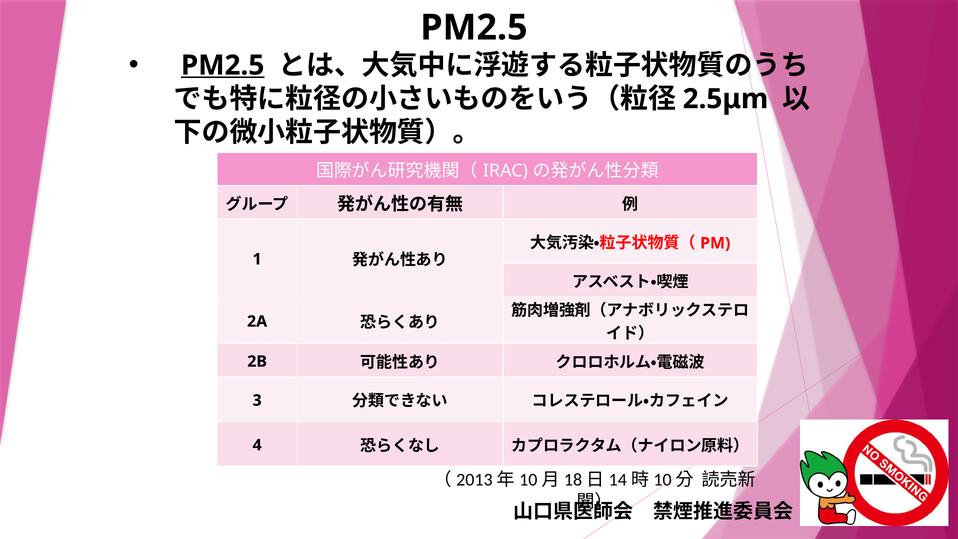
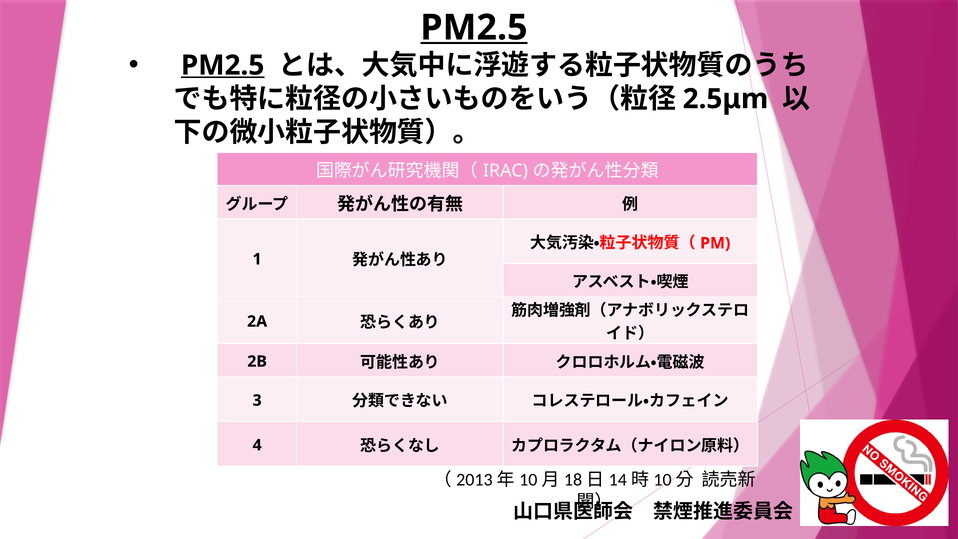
PM2.5 underline: none -> present (474, 28)
